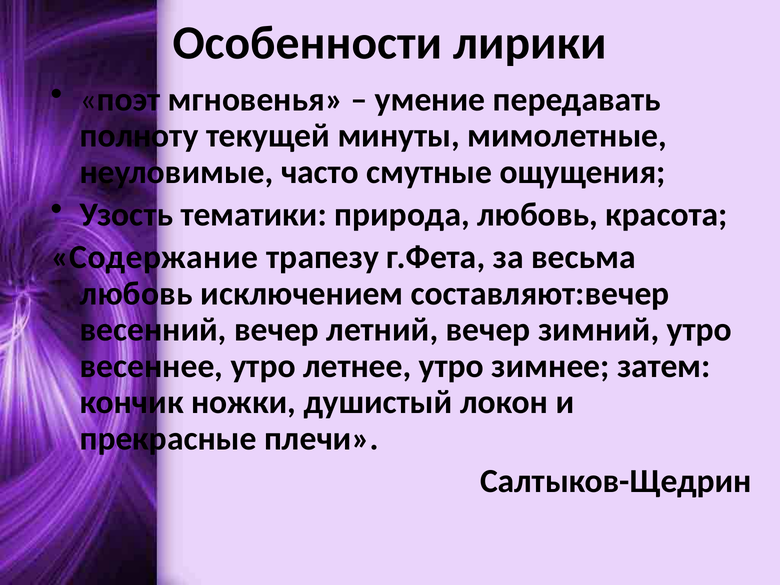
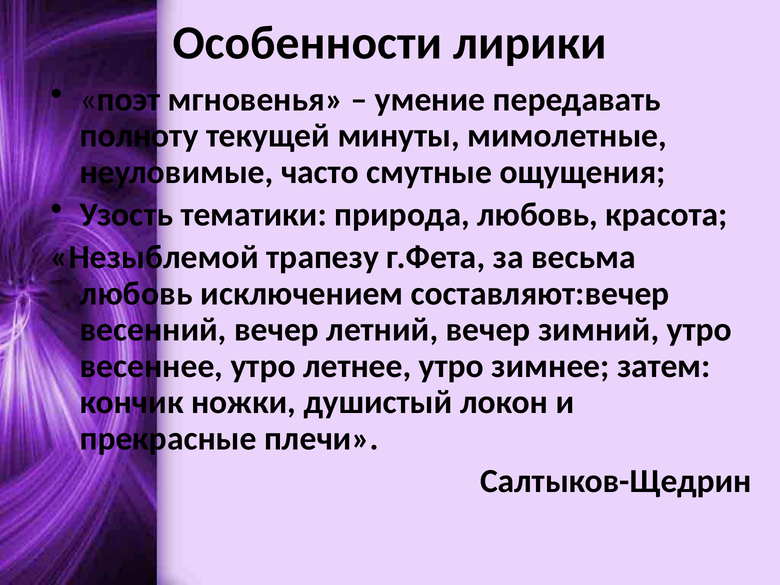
Содержание: Содержание -> Незыблемой (155, 257)
